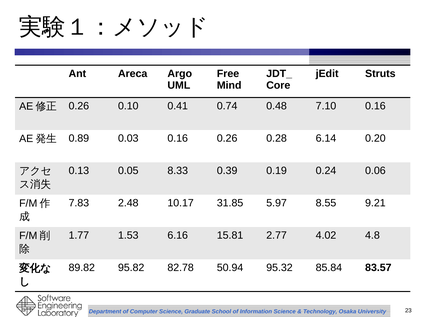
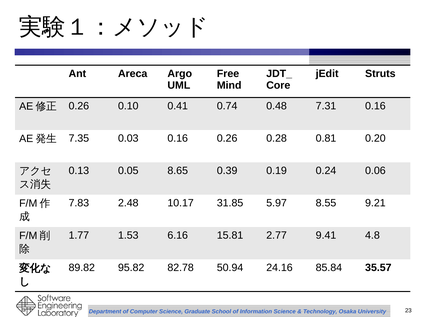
7.10: 7.10 -> 7.31 (326, 106)
0.89: 0.89 -> 7.35 (79, 138)
6.14: 6.14 -> 0.81 (326, 138)
8.33: 8.33 -> 8.65 (178, 170)
4.02: 4.02 -> 9.41 (326, 235)
95.32: 95.32 -> 24.16 (279, 267)
83.57: 83.57 -> 35.57 (378, 267)
